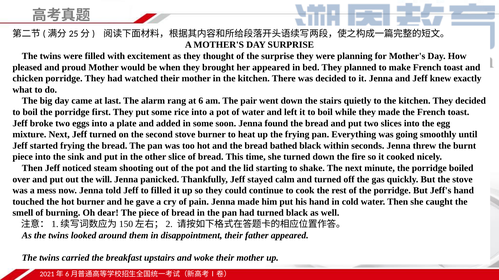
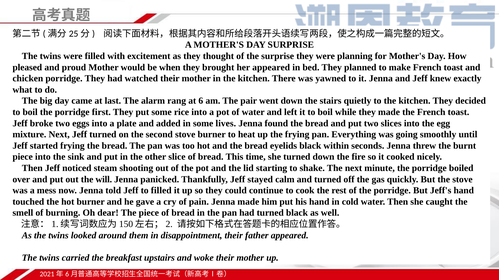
was decided: decided -> yawned (331, 79)
soon: soon -> lives (226, 124)
bathed: bathed -> eyelids (284, 146)
